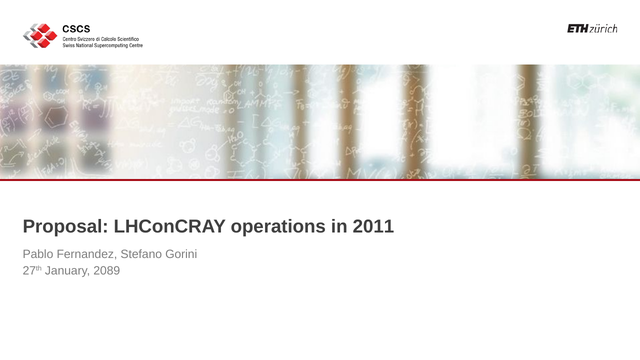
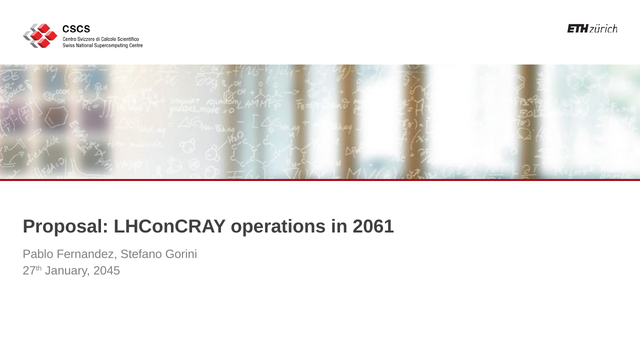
2011: 2011 -> 2061 (373, 227)
2089: 2089 -> 2045 (107, 271)
